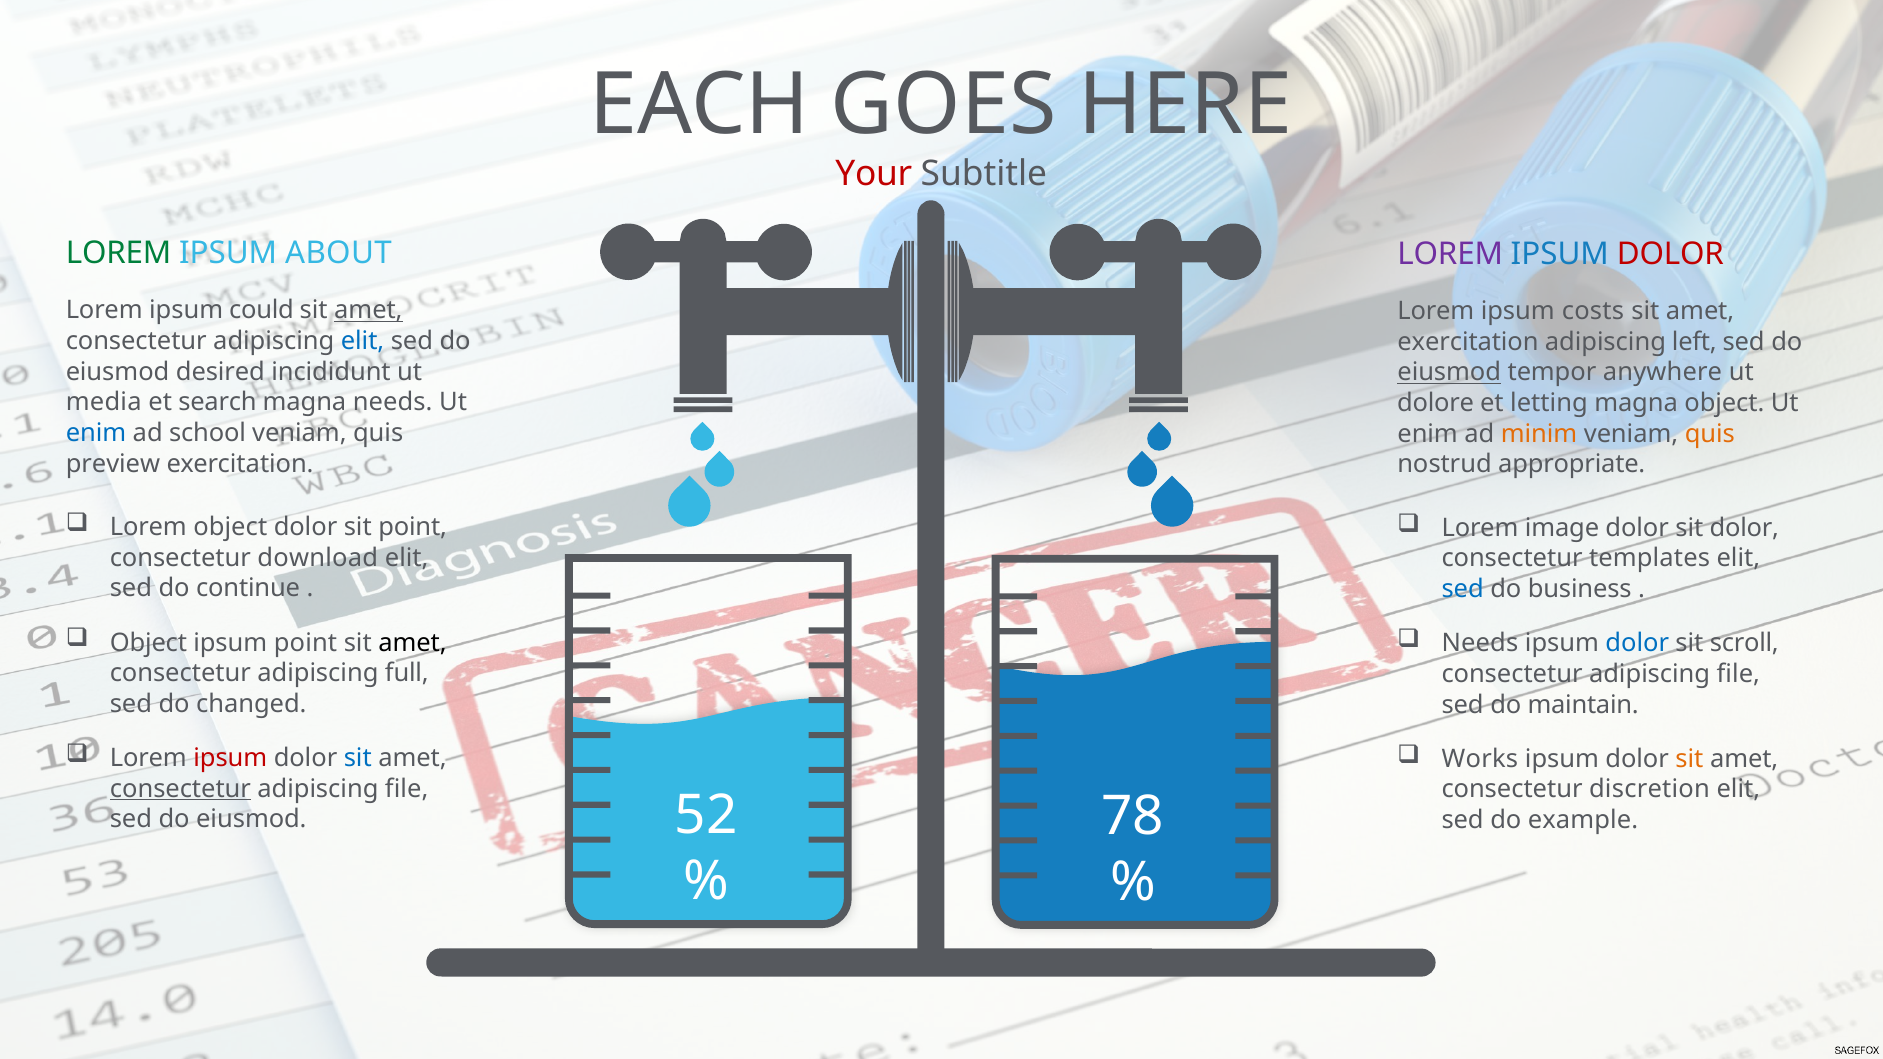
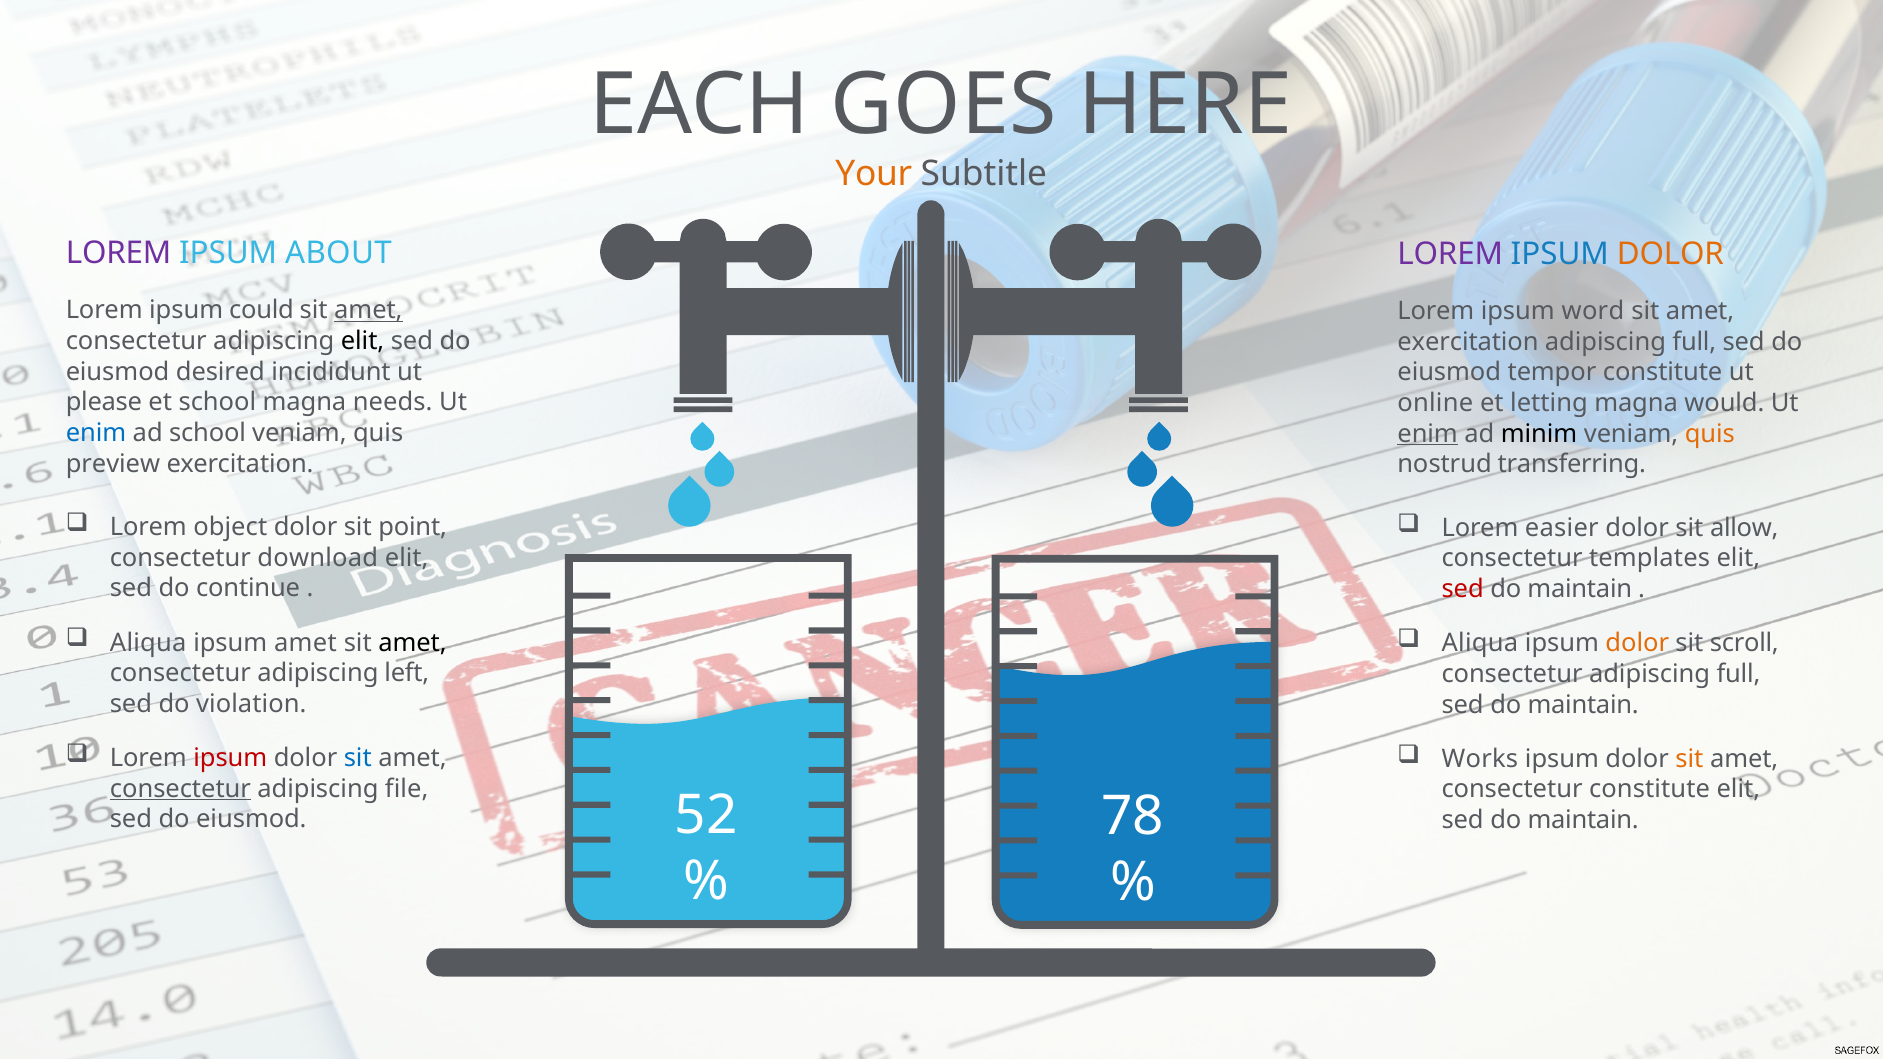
Your colour: red -> orange (874, 174)
LOREM colour: green -> purple (119, 253)
DOLOR colour: red -> orange (1670, 254)
costs: costs -> word (1593, 311)
elit colour: blue -> black (363, 341)
left: left -> full (1694, 342)
eiusmod underline: present -> none (1449, 372)
tempor anywhere: anywhere -> constitute (1663, 372)
media: media -> please (104, 402)
et search: search -> school (217, 402)
dolore: dolore -> online (1435, 403)
magna object: object -> would (1724, 403)
enim underline: none -> present (1428, 434)
minim colour: orange -> black (1539, 434)
appropriate: appropriate -> transferring (1572, 464)
image: image -> easier (1562, 528)
sit dolor: dolor -> allow (1744, 528)
sed colour: blue -> red (1463, 589)
business: business -> maintain (1580, 589)
Object: Object -> Aliqua (148, 643)
ipsum point: point -> amet (305, 643)
Needs: Needs -> Aliqua (1480, 643)
dolor colour: blue -> orange (1637, 643)
full: full -> left (407, 673)
file: file -> full (1738, 674)
changed: changed -> violation (251, 704)
consectetur discretion: discretion -> constitute (1650, 790)
example: example -> maintain (1583, 820)
